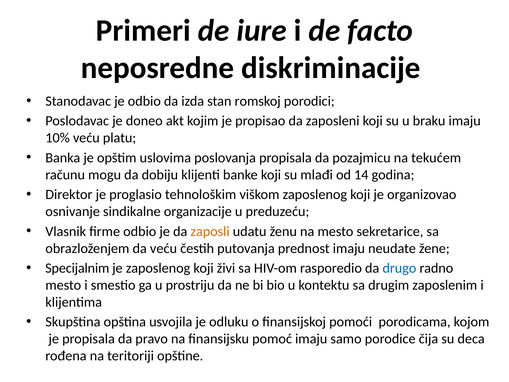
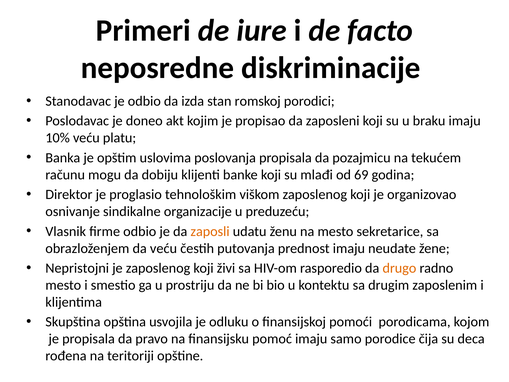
14: 14 -> 69 (361, 175)
Specijalnim: Specijalnim -> Nepristojni (77, 268)
drugo colour: blue -> orange (399, 268)
